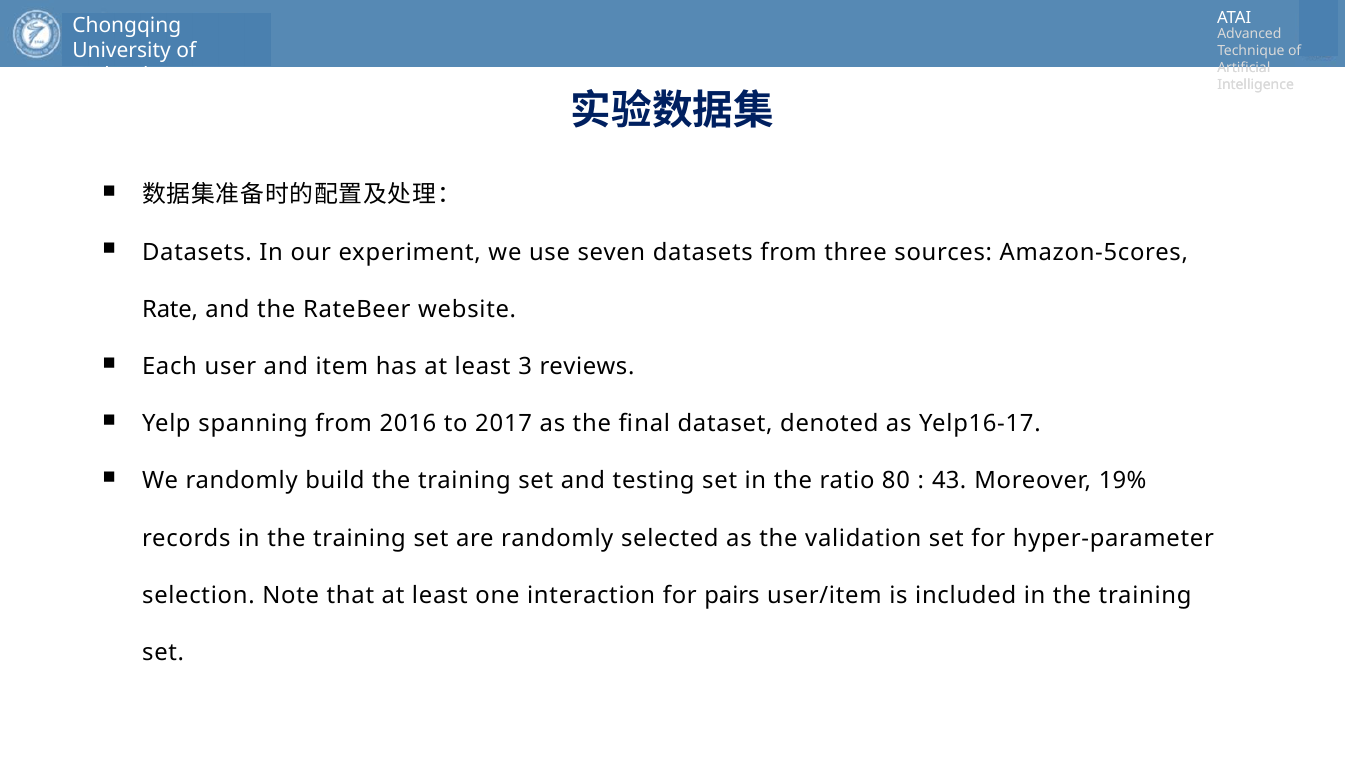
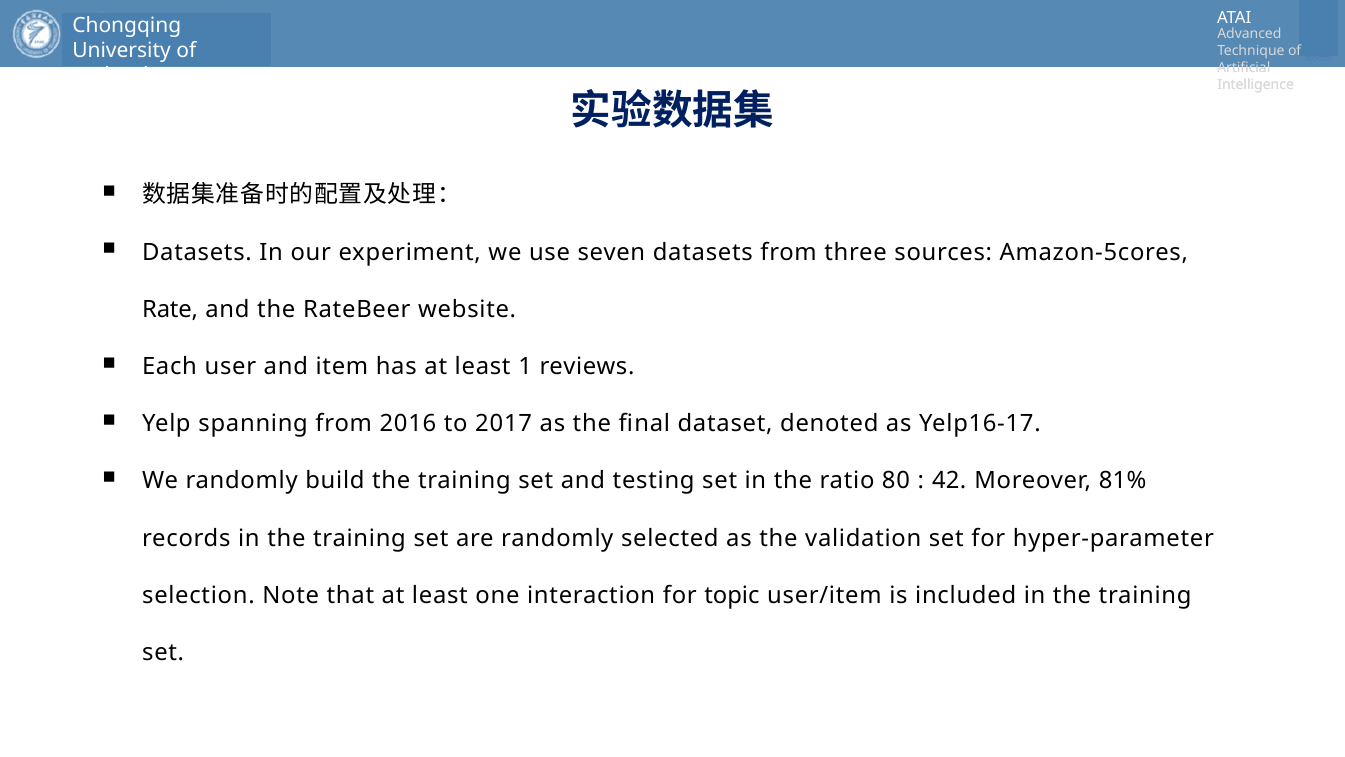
3: 3 -> 1 (525, 366)
43: 43 -> 42 (949, 481)
19%: 19% -> 81% (1123, 481)
pairs: pairs -> topic (732, 595)
